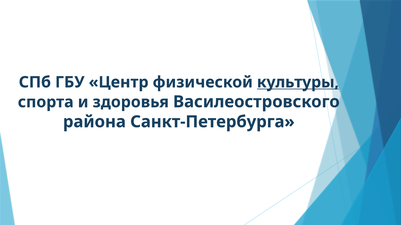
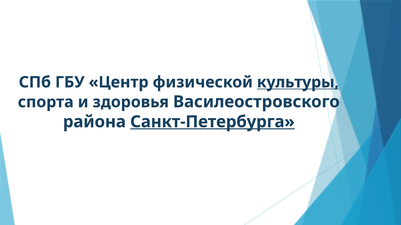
Санкт-Петербурга underline: none -> present (212, 122)
